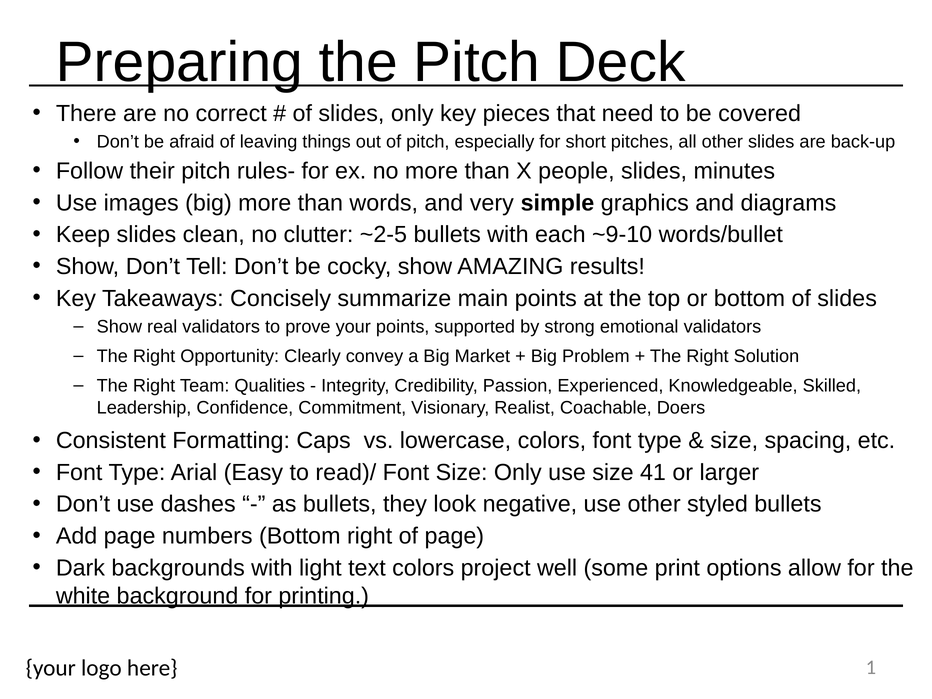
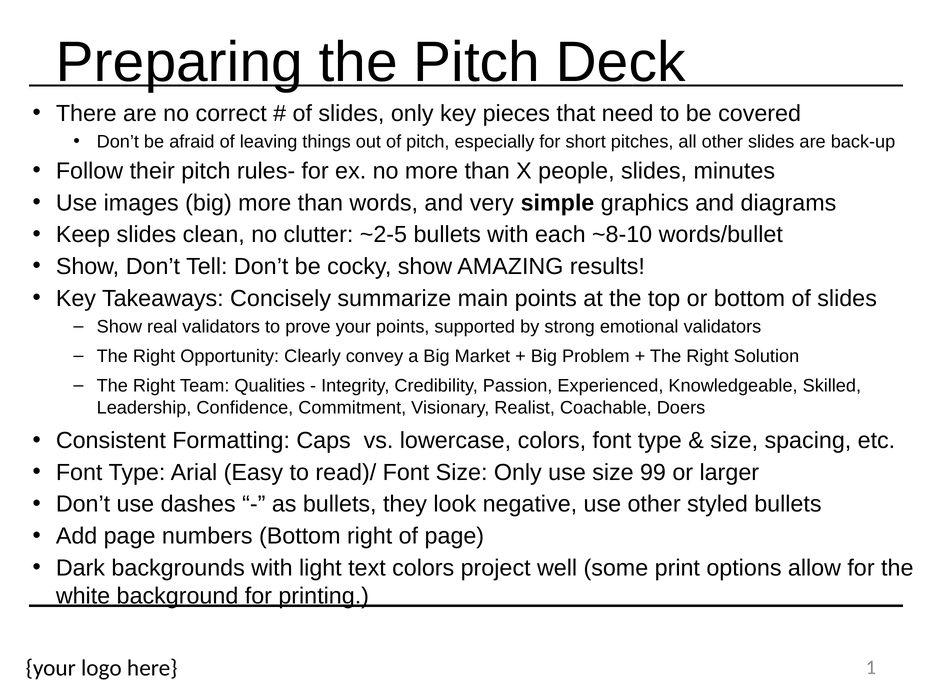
~9-10: ~9-10 -> ~8-10 (622, 235)
41: 41 -> 99 (653, 472)
